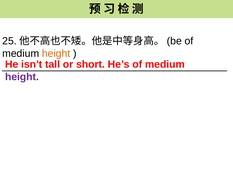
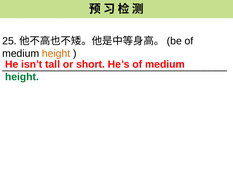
height colour: purple -> green (22, 77)
